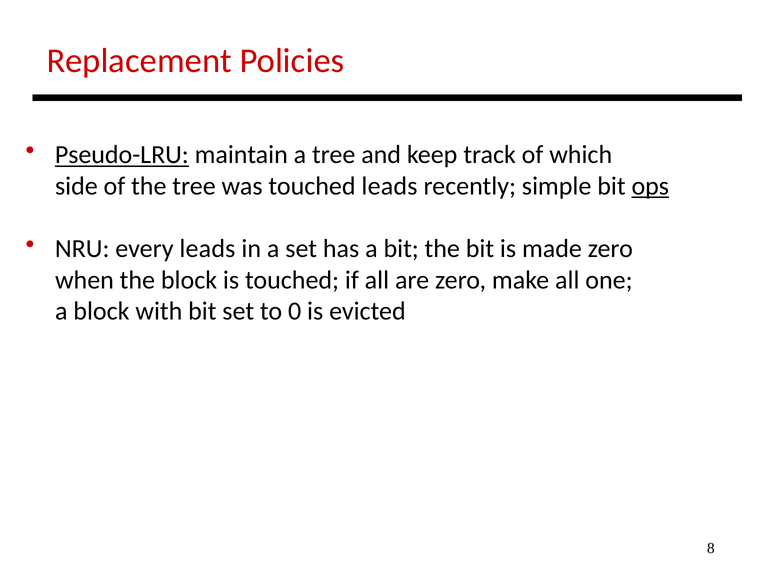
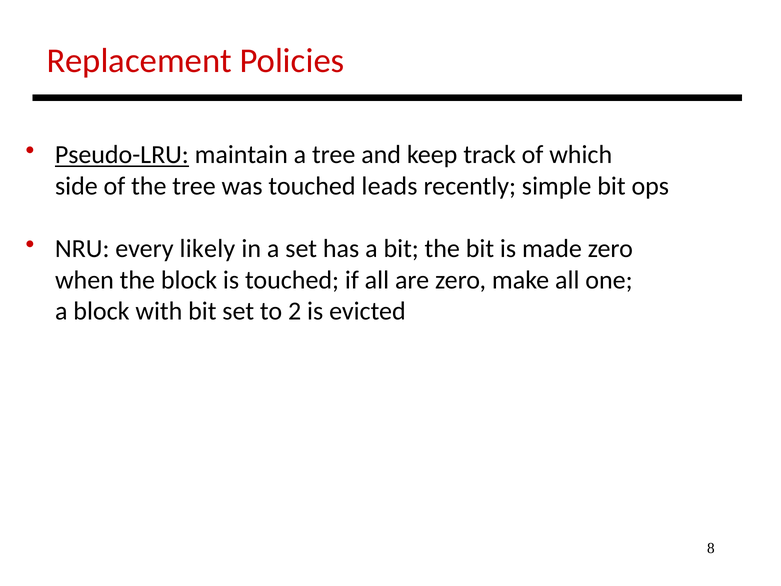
ops underline: present -> none (650, 186)
every leads: leads -> likely (207, 249)
0: 0 -> 2 (295, 311)
